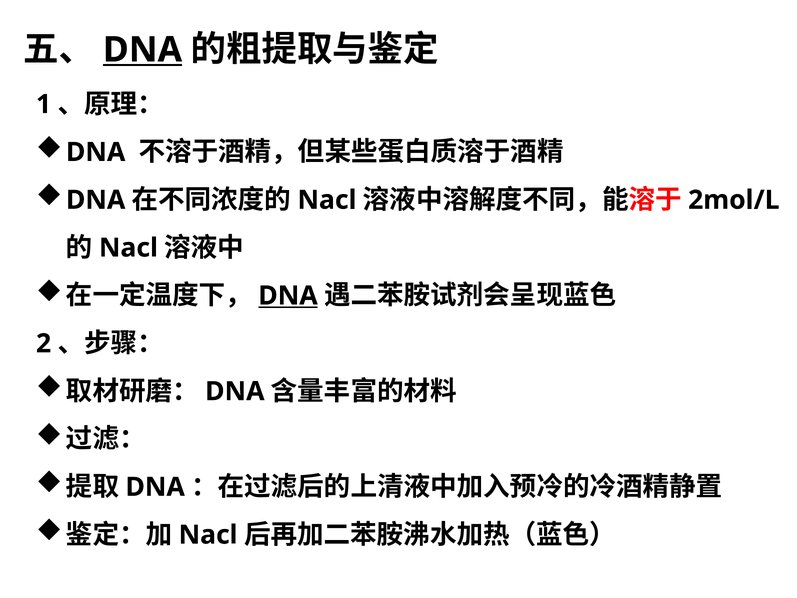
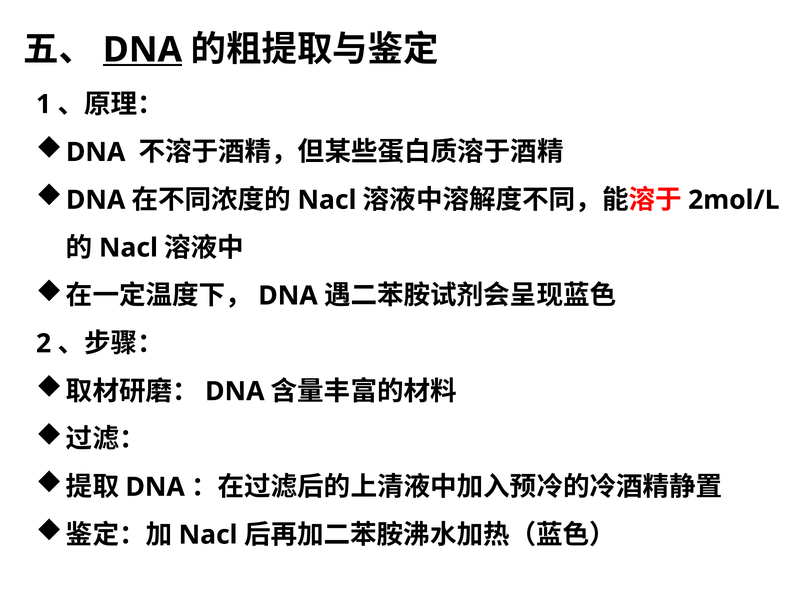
DNA underline: present -> none (288, 296)
